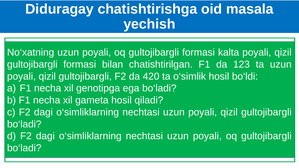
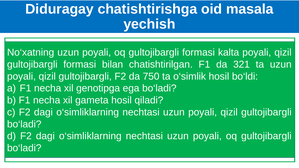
123: 123 -> 321 (241, 64)
420: 420 -> 750 (151, 76)
